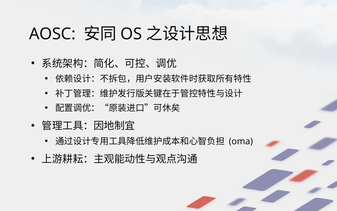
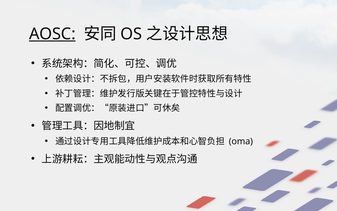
AOSC underline: none -> present (52, 34)
